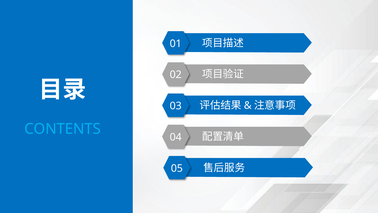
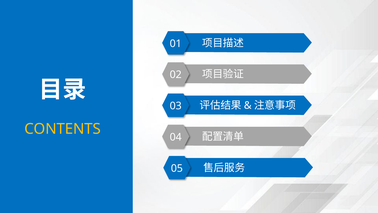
CONTENTS colour: light blue -> yellow (63, 129)
